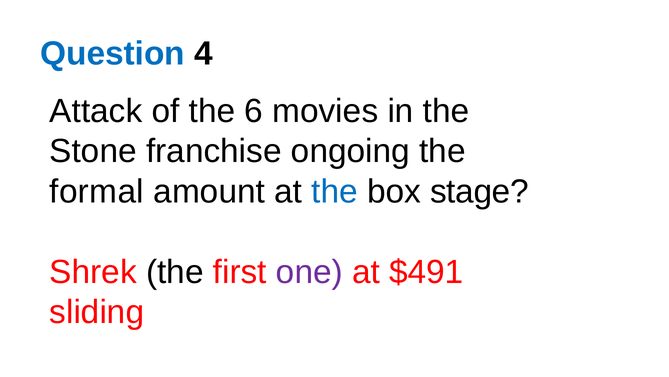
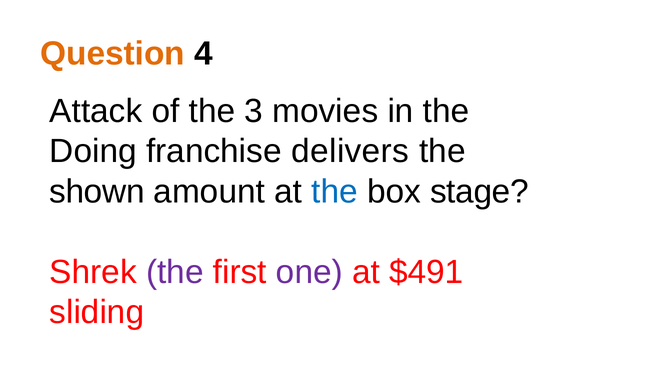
Question colour: blue -> orange (113, 53)
6: 6 -> 3 (254, 111)
Stone: Stone -> Doing (93, 151)
ongoing: ongoing -> delivers (350, 151)
formal: formal -> shown (97, 191)
the colour: black -> purple (175, 271)
